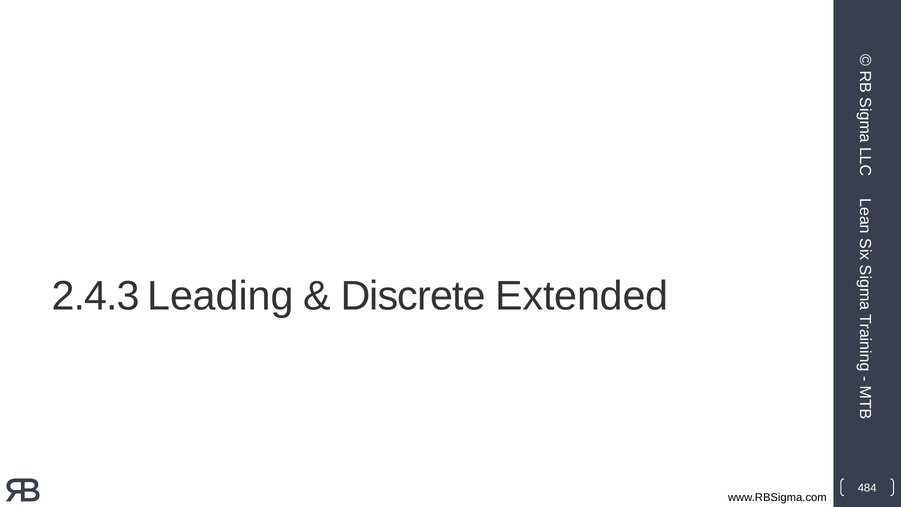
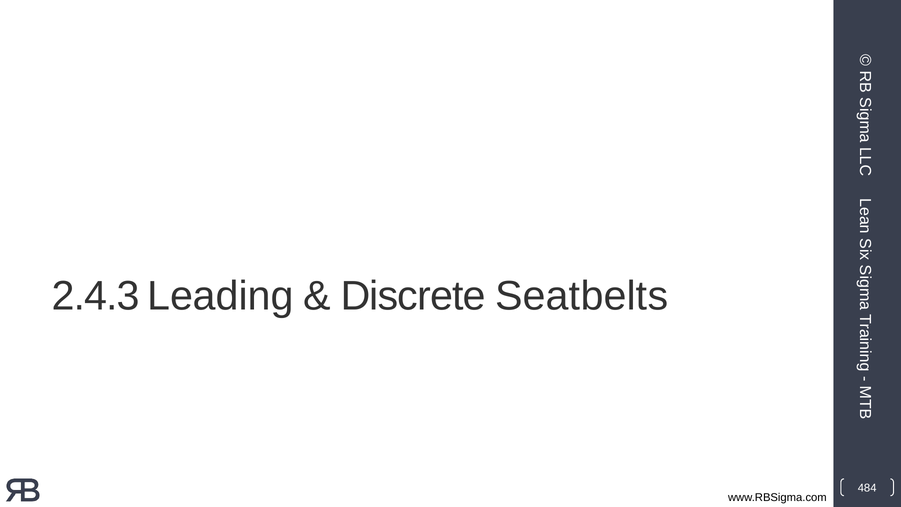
Extended: Extended -> Seatbelts (582, 296)
